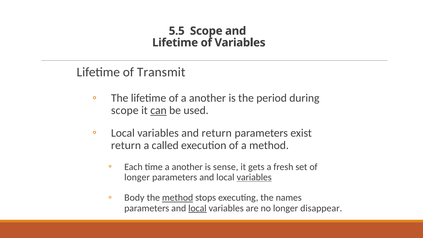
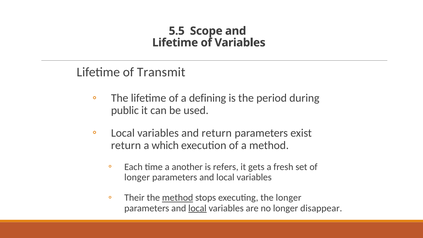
of a another: another -> defining (208, 98)
scope: scope -> public (125, 111)
can underline: present -> none (158, 111)
called: called -> which (165, 145)
sense: sense -> refers (226, 167)
variables underline: present -> none (254, 177)
Body: Body -> Their (134, 198)
the names: names -> longer (289, 198)
